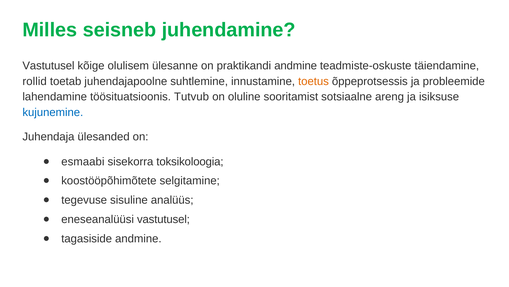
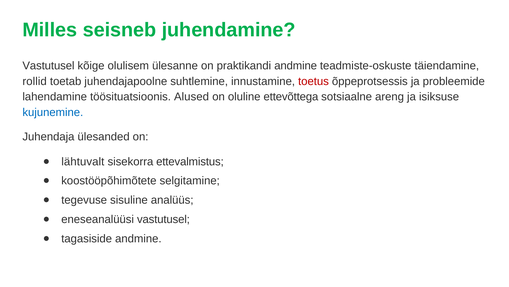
toetus colour: orange -> red (313, 81)
Tutvub: Tutvub -> Alused (192, 97)
sooritamist: sooritamist -> ettevõttega (291, 97)
esmaabi: esmaabi -> lähtuvalt (83, 161)
toksikoloogia: toksikoloogia -> ettevalmistus (190, 161)
